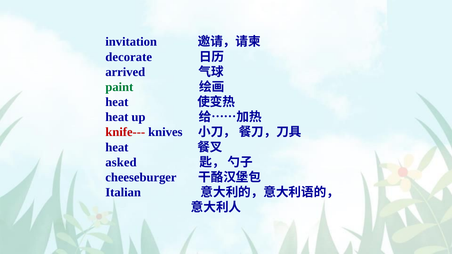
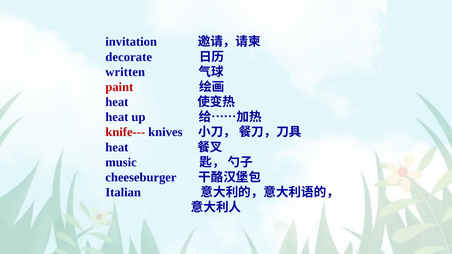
arrived: arrived -> written (125, 72)
paint colour: green -> red (119, 87)
asked: asked -> music (121, 162)
